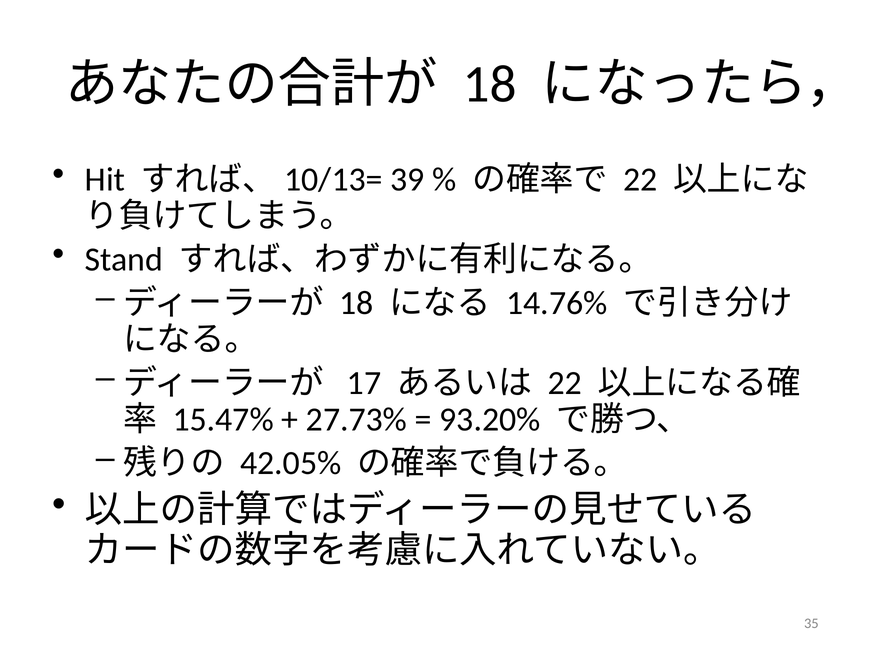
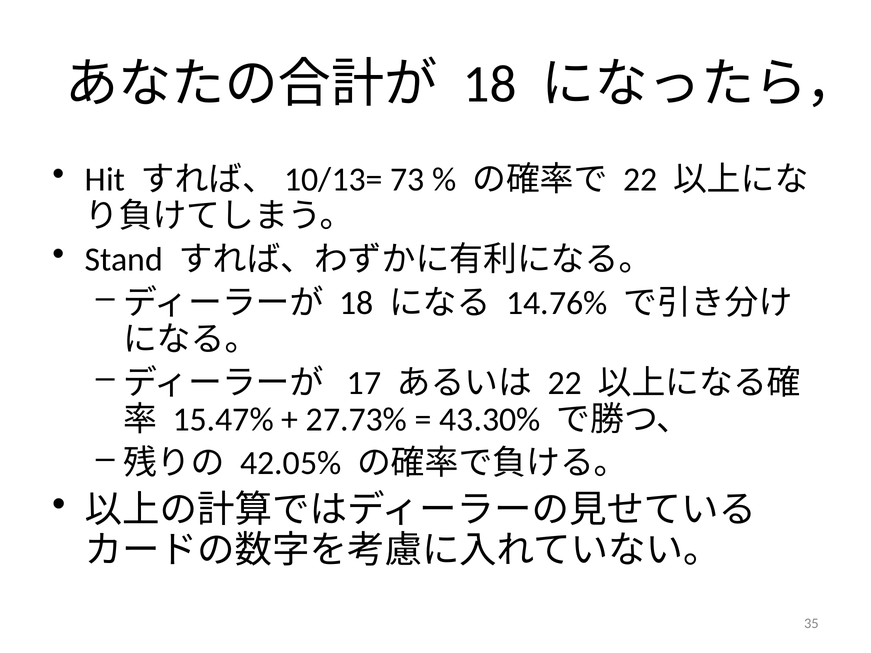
39: 39 -> 73 (407, 179)
93.20%: 93.20% -> 43.30% (490, 420)
